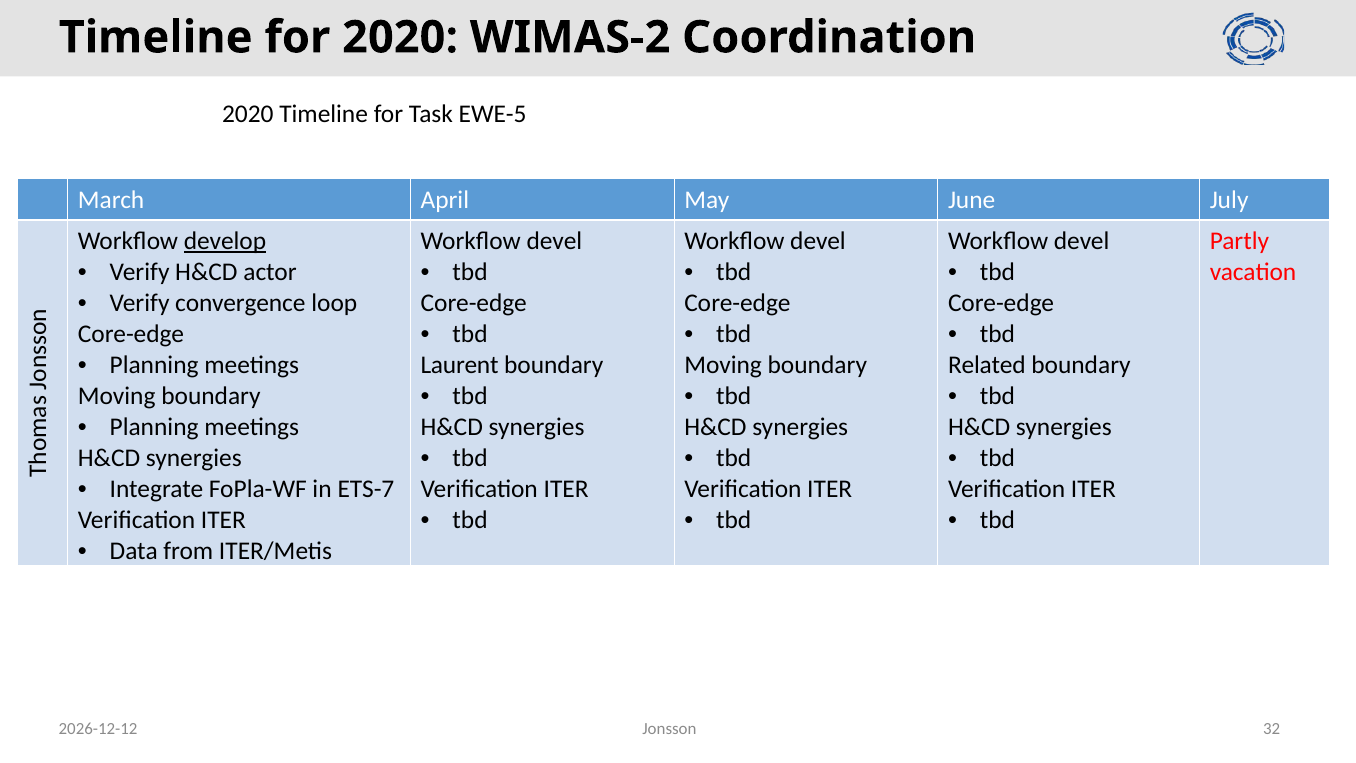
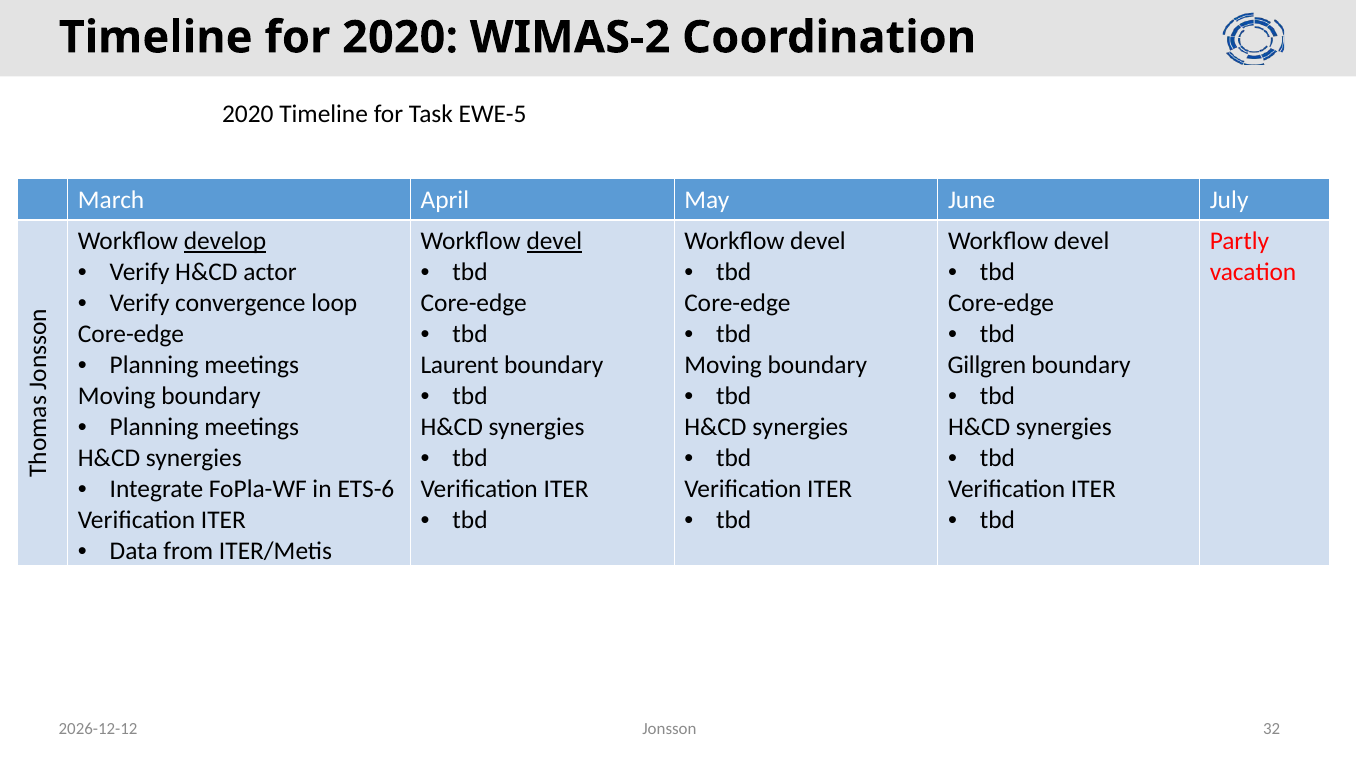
devel underline: none -> present (554, 241)
Related: Related -> Gillgren (987, 365)
ETS-7: ETS-7 -> ETS-6 (366, 489)
